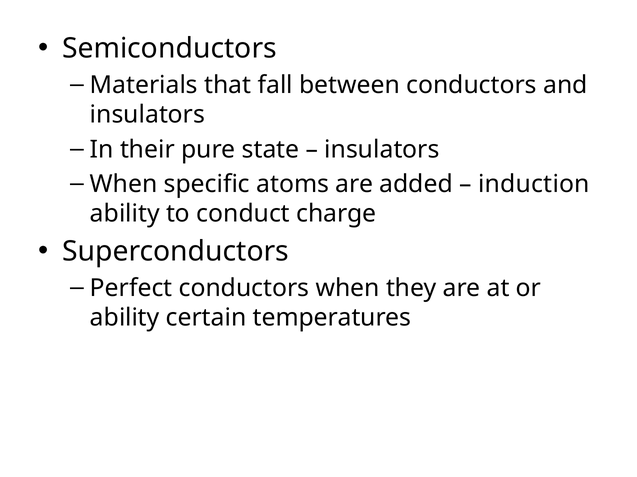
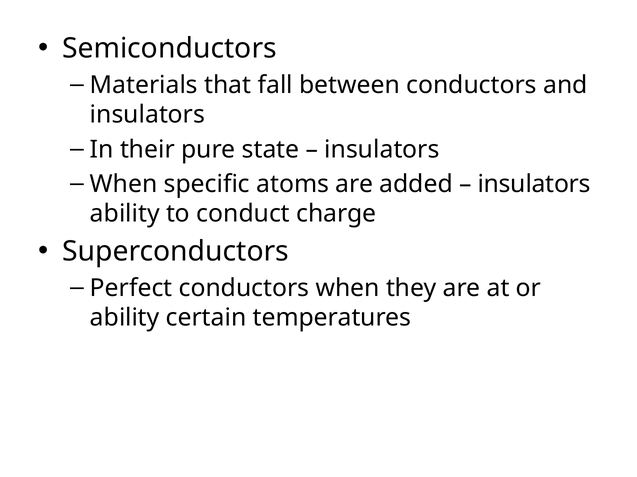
induction: induction -> insulators (534, 184)
